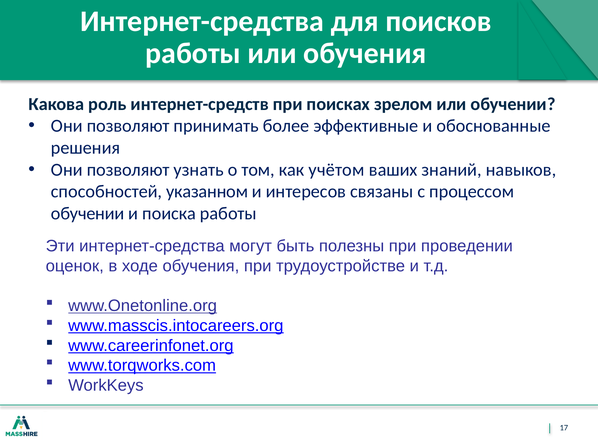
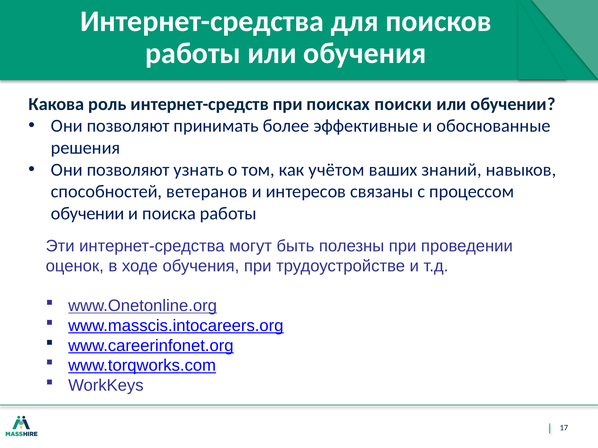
зрелом: зрелом -> поиски (403, 104)
указанном: указанном -> ветеранов (207, 192)
